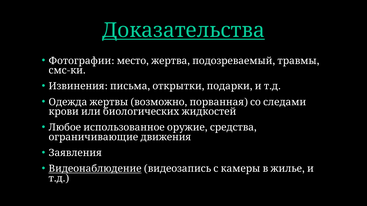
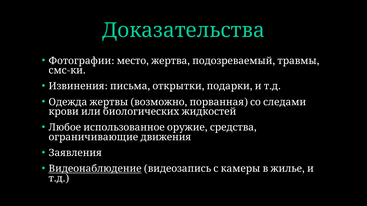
Доказательства underline: present -> none (183, 30)
